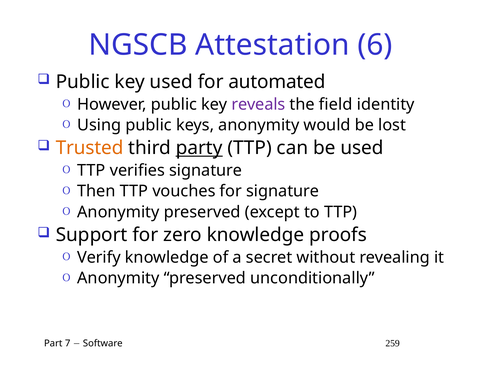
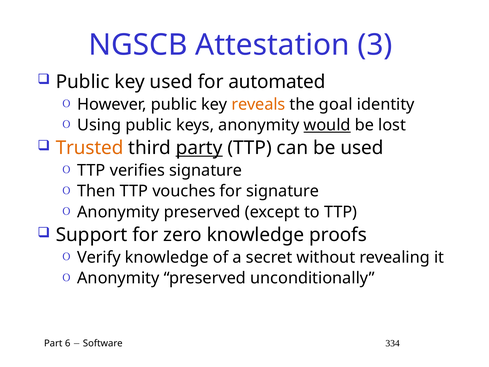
6: 6 -> 3 (375, 45)
reveals colour: purple -> orange (258, 104)
field: field -> goal (336, 104)
would underline: none -> present (327, 125)
7: 7 -> 6 (68, 343)
259: 259 -> 334 (393, 343)
